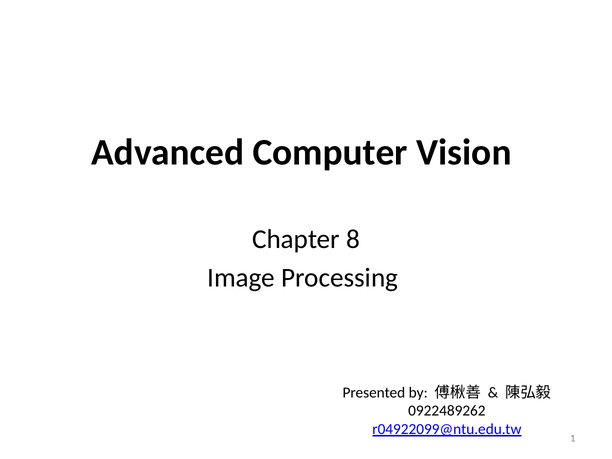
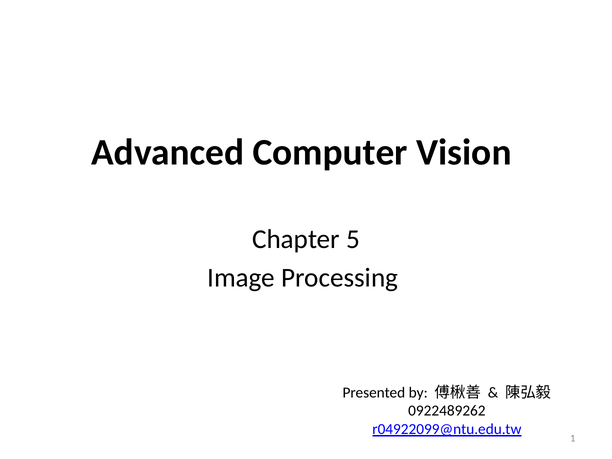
8: 8 -> 5 (353, 240)
